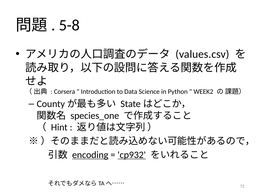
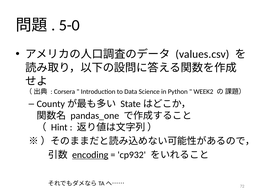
5-8: 5-8 -> 5-0 (69, 25)
species_one: species_one -> pandas_one (95, 116)
cp932 underline: present -> none (132, 155)
